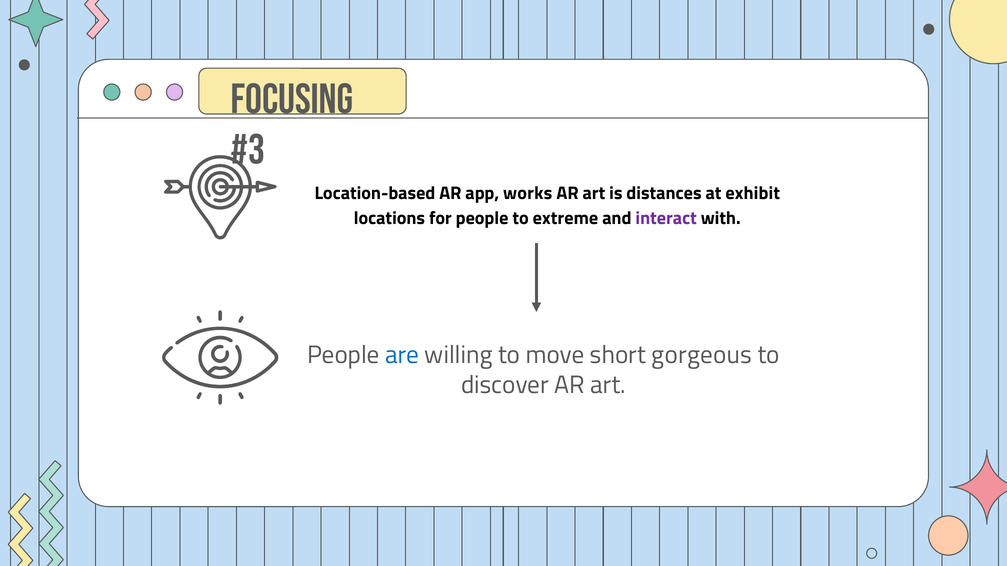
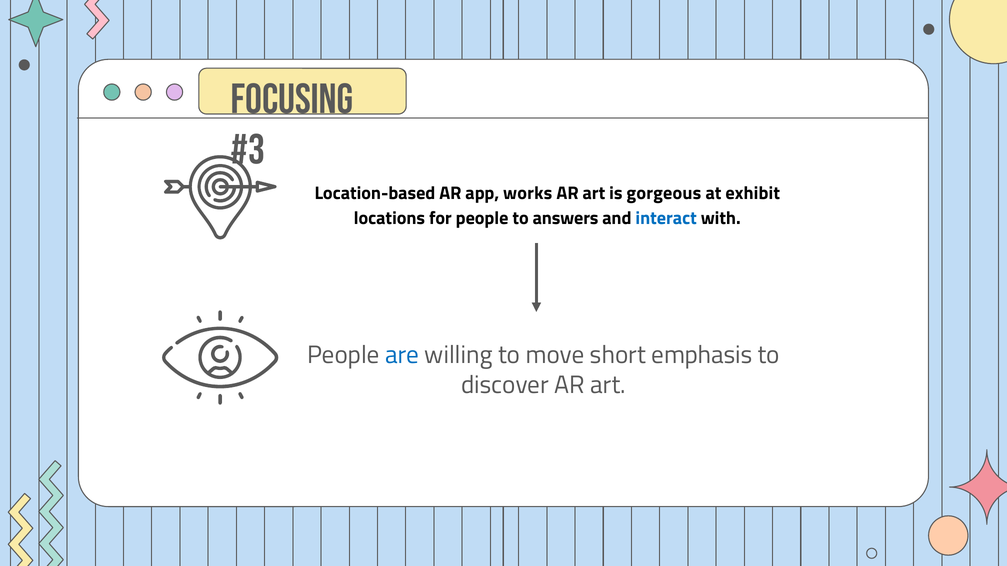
distances: distances -> gorgeous (664, 193)
extreme: extreme -> answers (566, 218)
interact colour: purple -> blue (666, 218)
gorgeous: gorgeous -> emphasis (702, 355)
